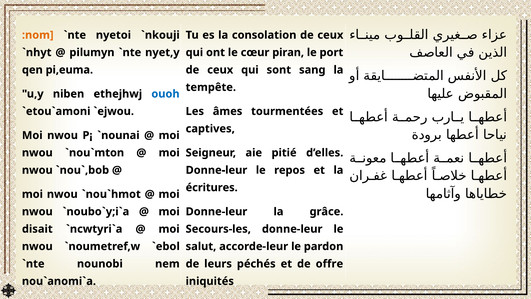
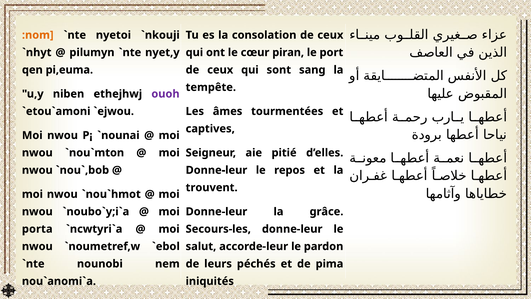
ouoh colour: blue -> purple (165, 94)
écritures: écritures -> trouvent (212, 187)
disait: disait -> porta (37, 229)
offre: offre -> pima (329, 264)
